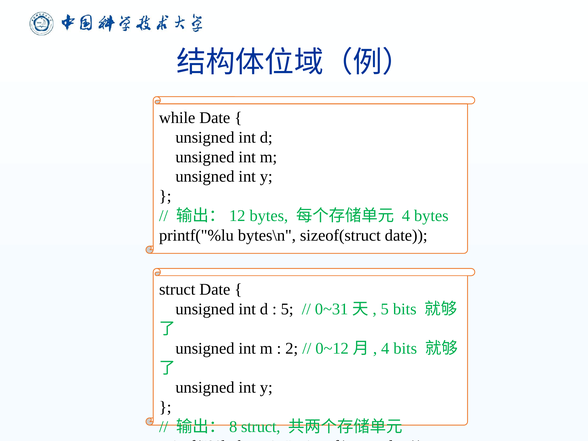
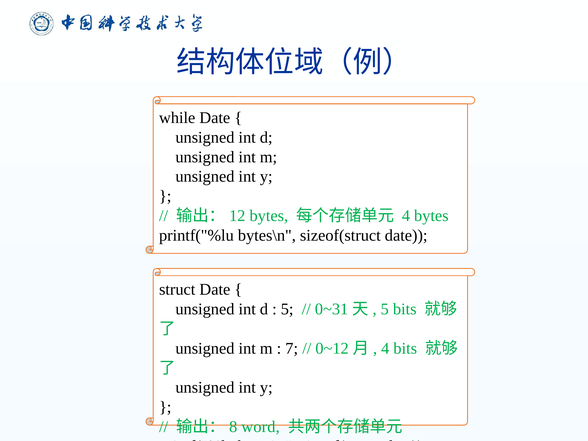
2: 2 -> 7 (292, 348)
struct: struct -> word (261, 427)
